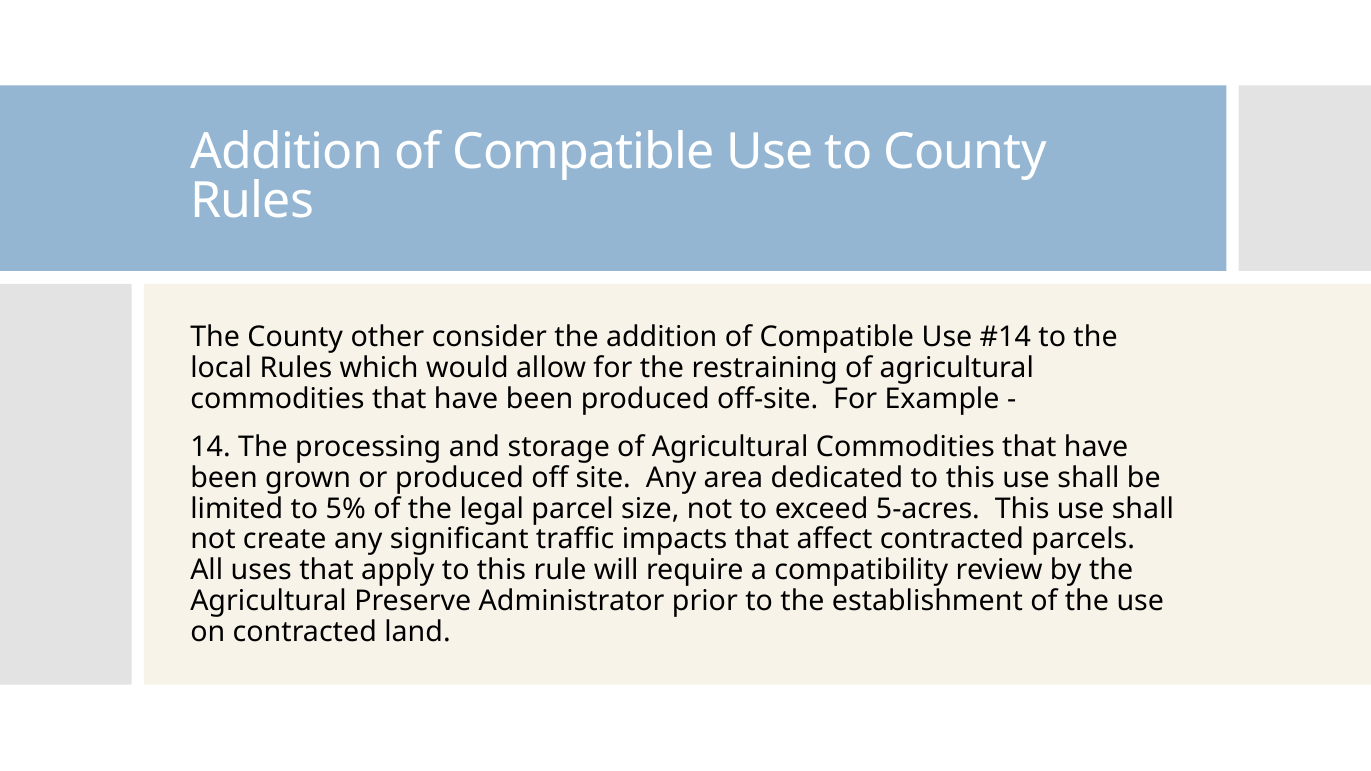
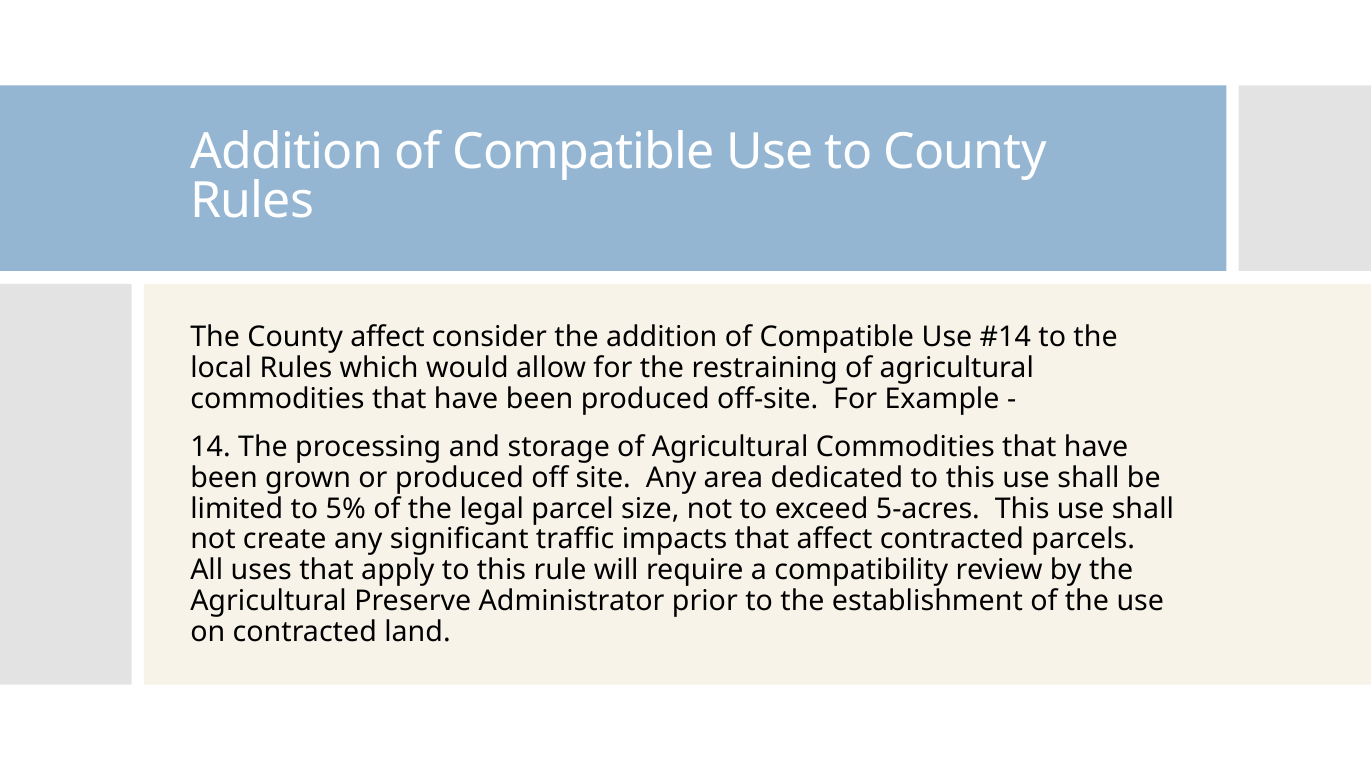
County other: other -> affect (388, 337)
